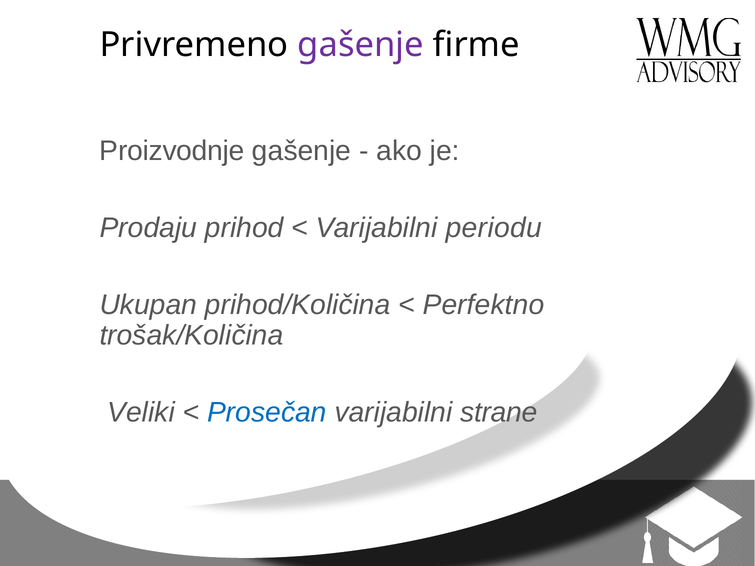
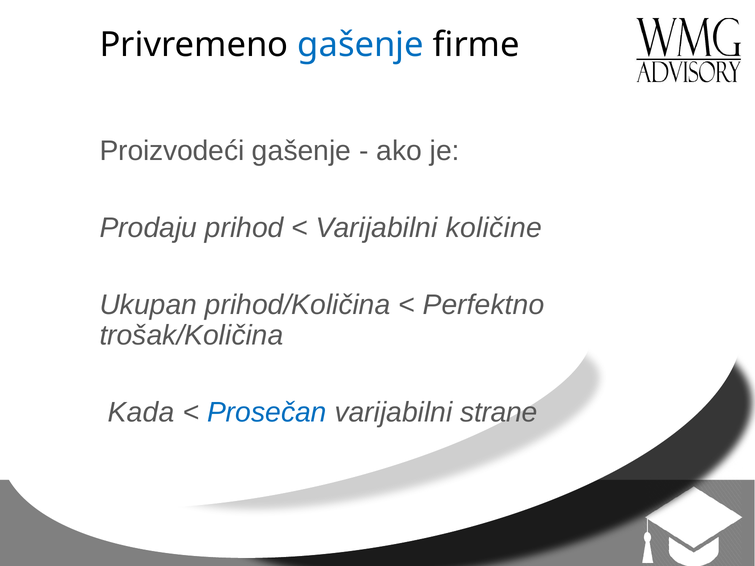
gašenje colour: purple -> blue (361, 45)
Proizvodnje: Proizvodnje -> Proizvodeći (172, 151)
periodu: periodu -> količine (494, 228)
Veliki: Veliki -> Kada (141, 412)
